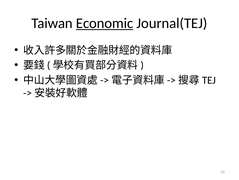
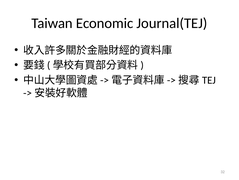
Economic underline: present -> none (105, 23)
